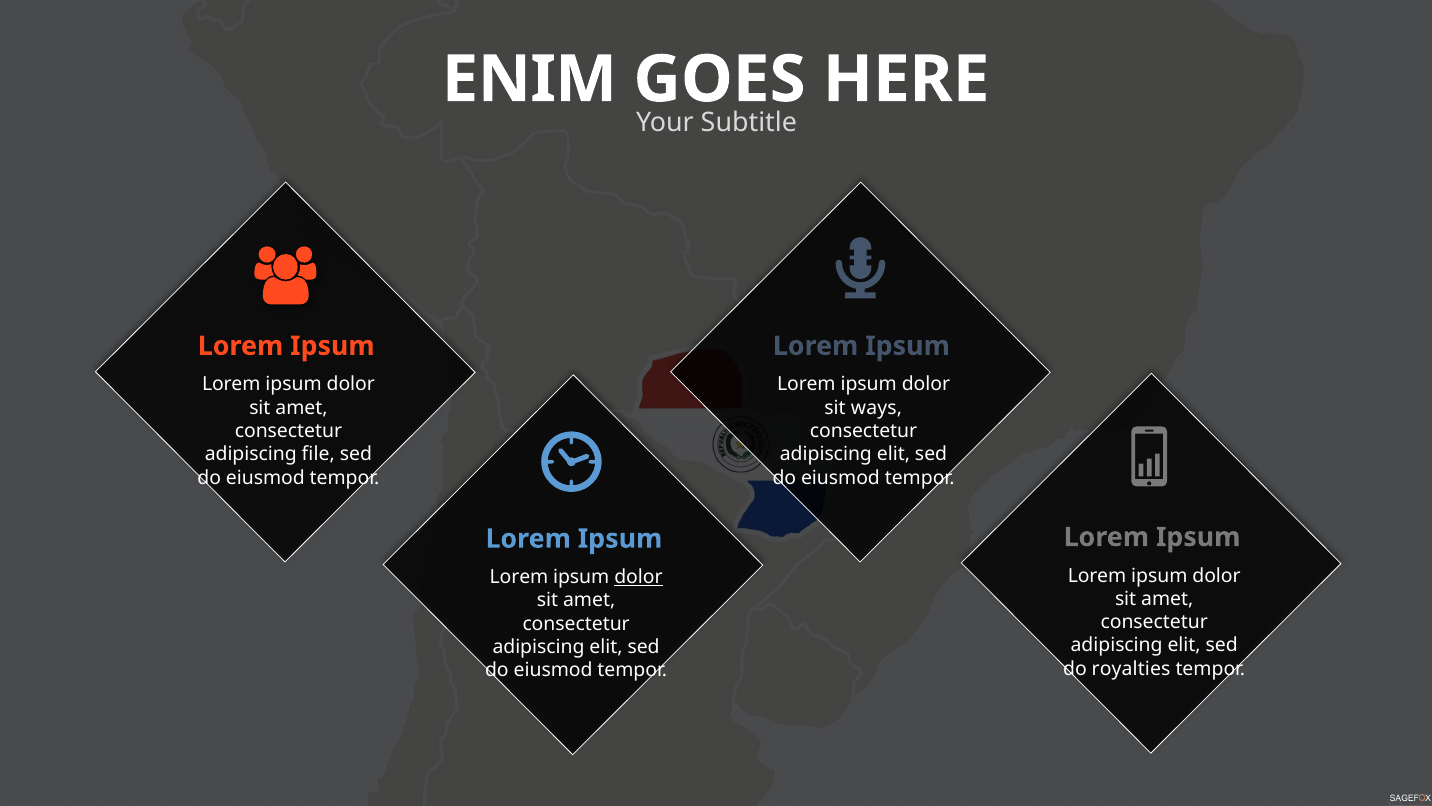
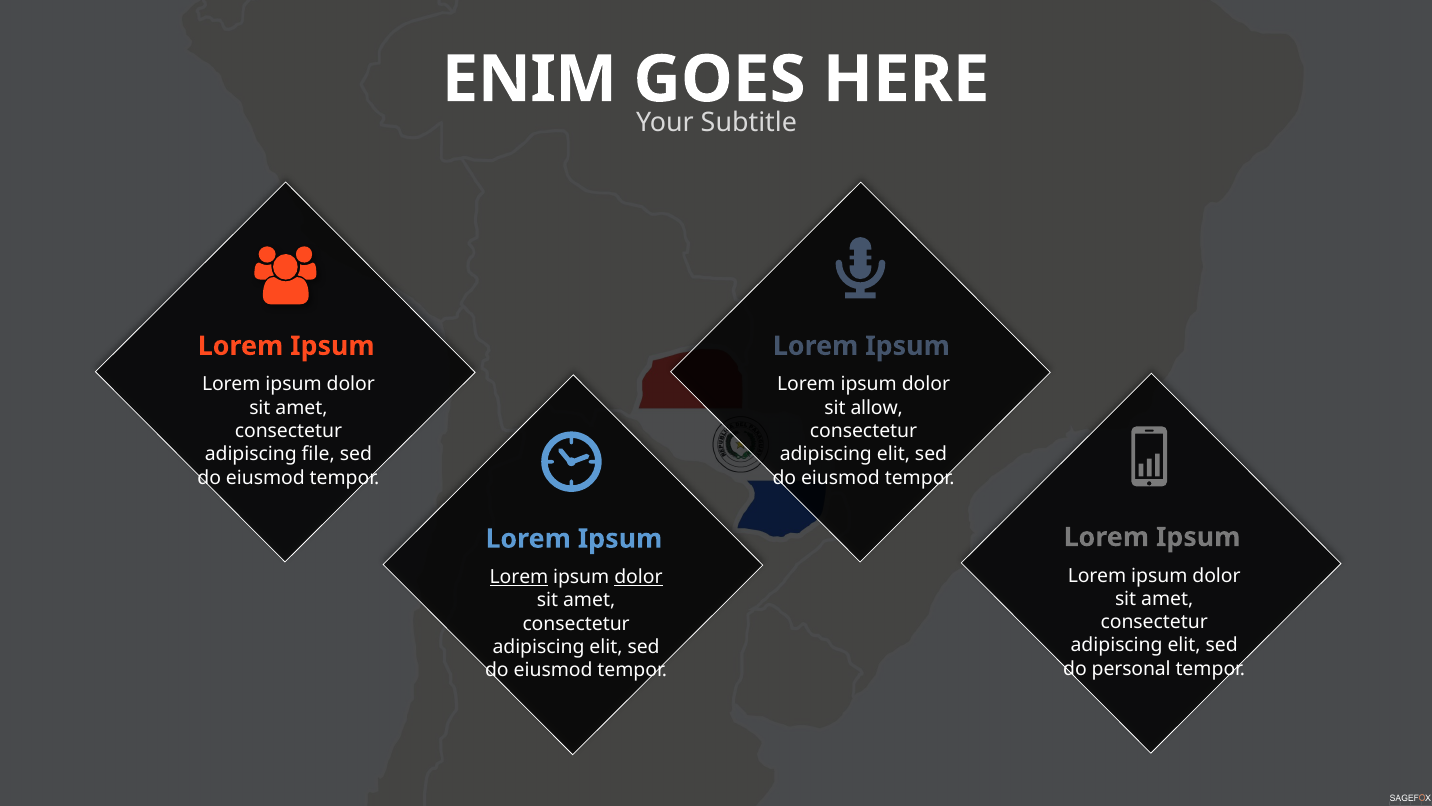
ways: ways -> allow (877, 408)
Lorem underline: none -> present (519, 577)
royalties: royalties -> personal (1131, 668)
